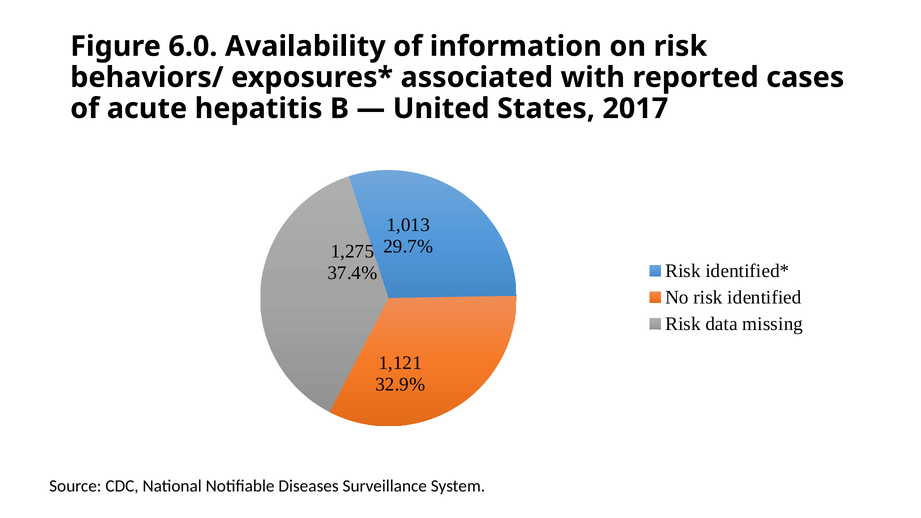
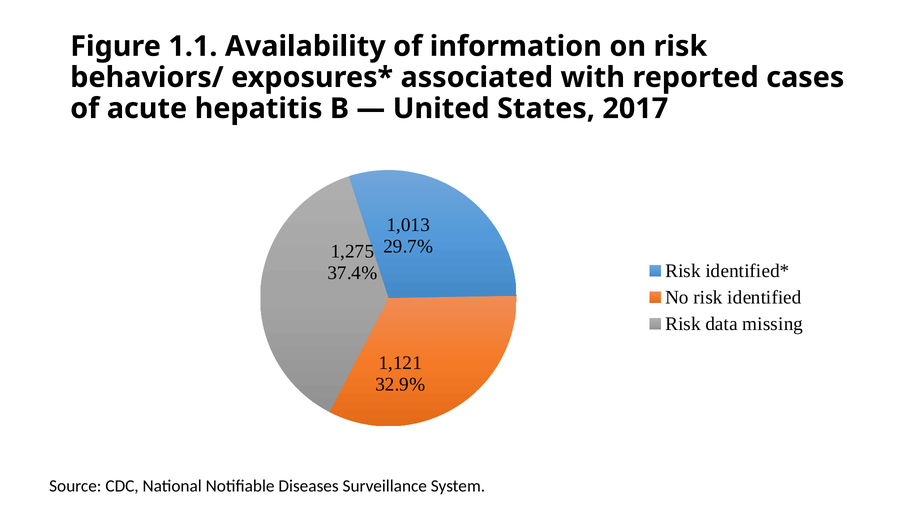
6.0: 6.0 -> 1.1 (193, 46)
